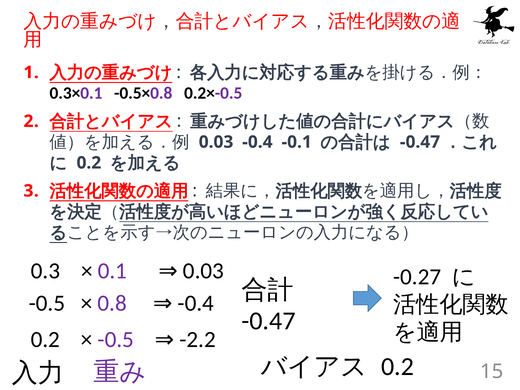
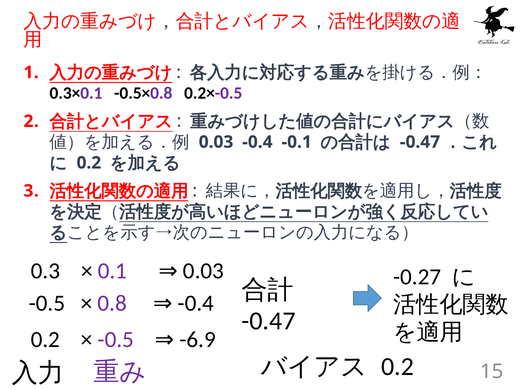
-2.2: -2.2 -> -6.9 (198, 340)
